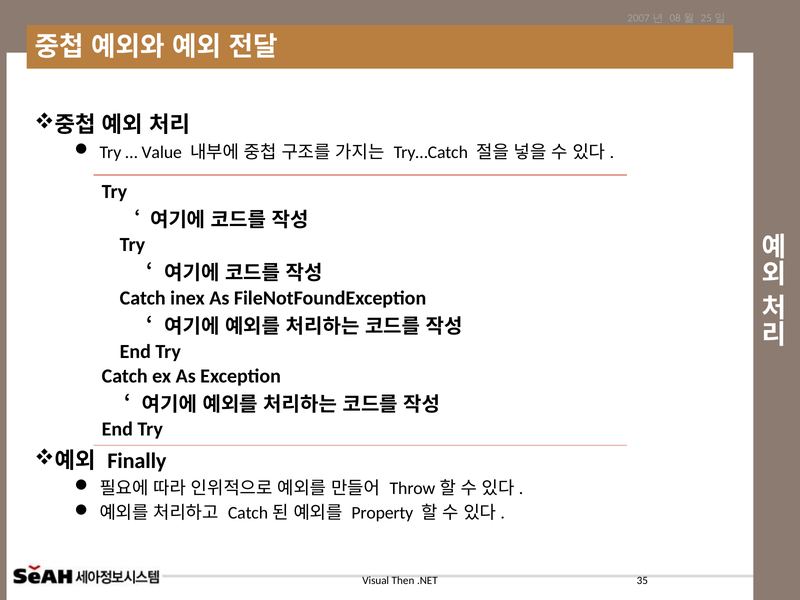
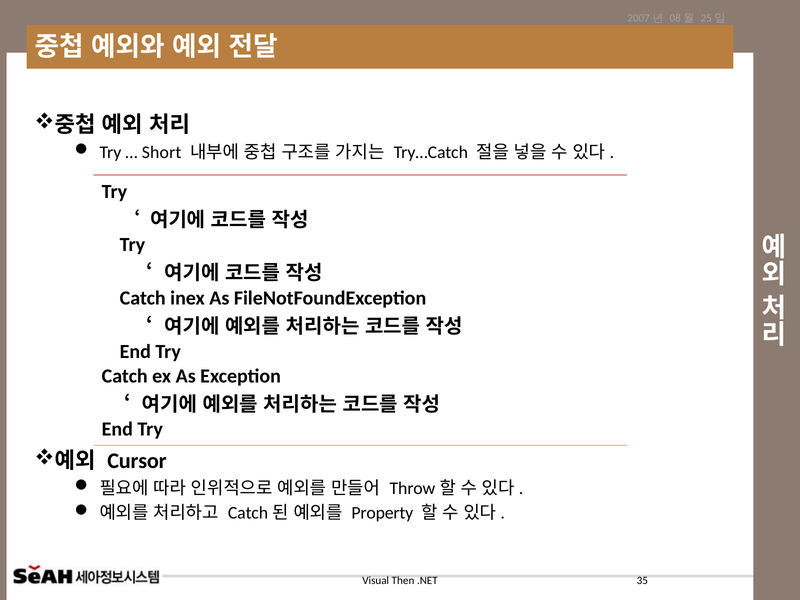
Value: Value -> Short (162, 152)
Finally: Finally -> Cursor (137, 461)
